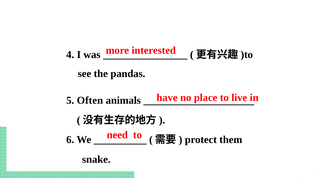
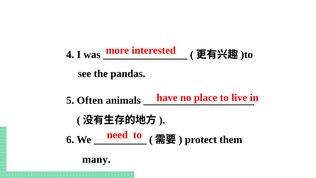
snake: snake -> many (96, 159)
